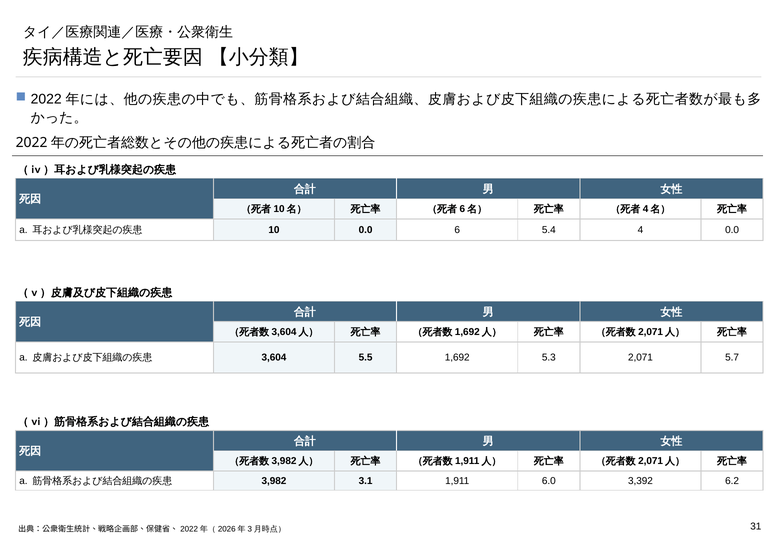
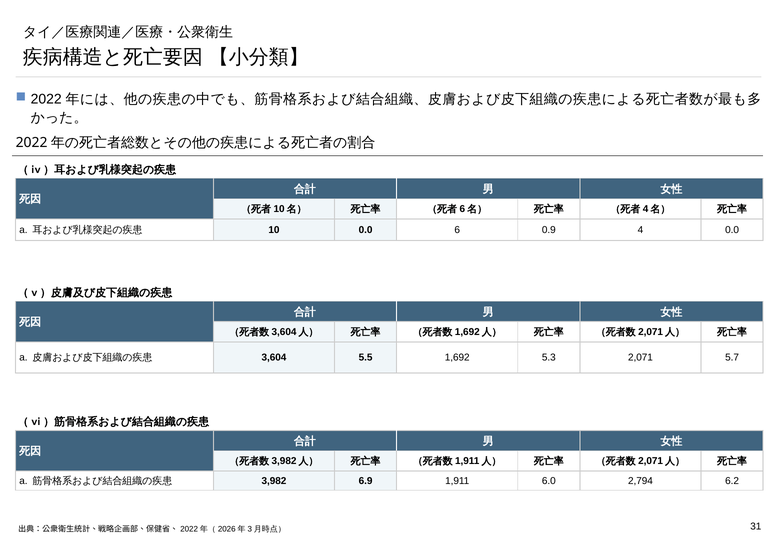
5.4: 5.4 -> 0.9 (549, 230)
3.1: 3.1 -> 6.9 (366, 481)
3,392: 3,392 -> 2,794 (640, 481)
